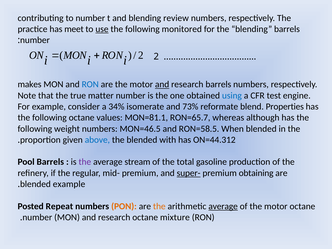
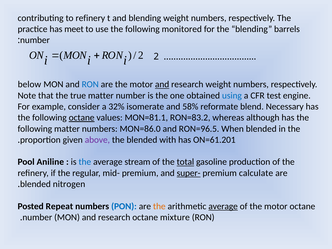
to number: number -> refinery (90, 18)
blending review: review -> weight (176, 18)
use underline: present -> none (102, 29)
makes: makes -> below (29, 84)
research barrels: barrels -> weight (218, 84)
34%: 34% -> 32% (116, 107)
73%: 73% -> 58% (190, 107)
Properties: Properties -> Necessary (285, 107)
octane underline: none -> present (82, 118)
RON=65.7: RON=65.7 -> RON=83.2 (190, 118)
following weight: weight -> matter (67, 129)
MON=46.5: MON=46.5 -> MON=86.0 (140, 129)
RON=58.5: RON=58.5 -> RON=96.5 (199, 129)
above colour: blue -> purple (97, 140)
ON=44.312: ON=44.312 -> ON=61.201 (214, 140)
Pool Barrels: Barrels -> Aniline (50, 162)
the colour: purple -> blue (85, 162)
total underline: none -> present (185, 162)
obtaining: obtaining -> calculate (256, 173)
blended example: example -> nitrogen (69, 184)
PON colour: orange -> blue (124, 206)
